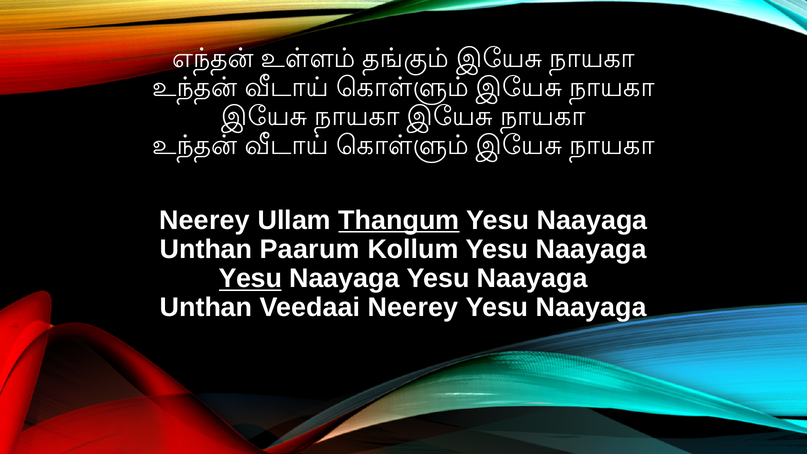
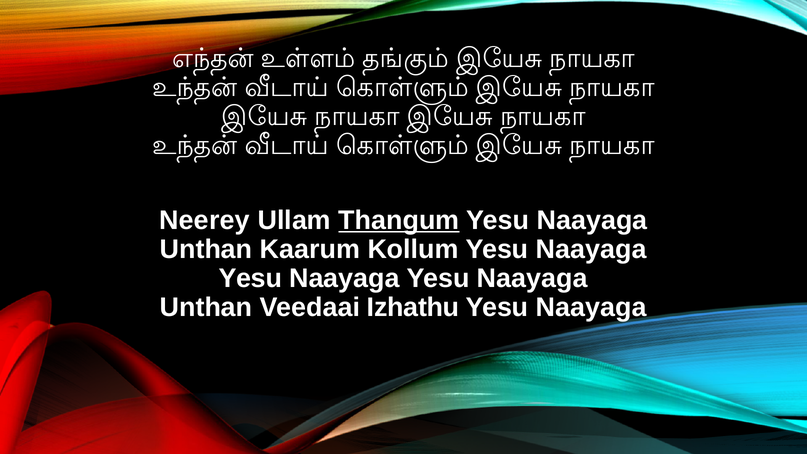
Paarum: Paarum -> Kaarum (310, 249)
Yesu underline: present -> none (250, 278)
Veedaai Neerey: Neerey -> Izhathu (413, 308)
